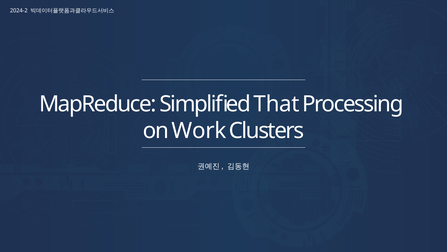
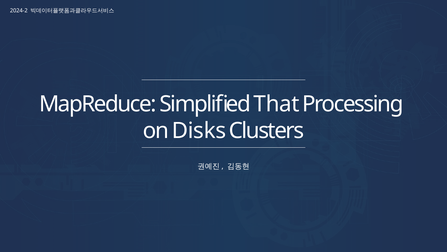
Work: Work -> Disks (199, 131)
